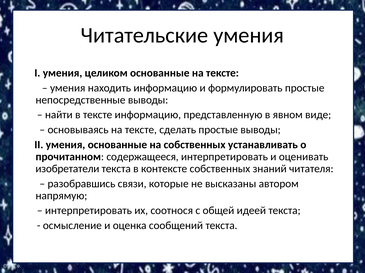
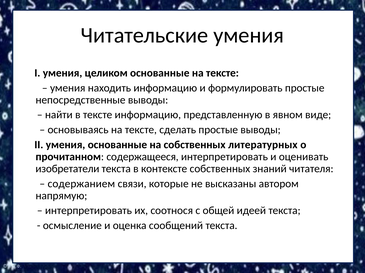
устанавливать: устанавливать -> литературных (263, 145)
разобравшись: разобравшись -> содержанием (81, 184)
